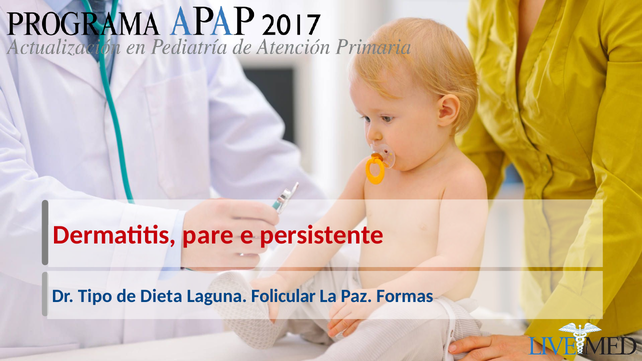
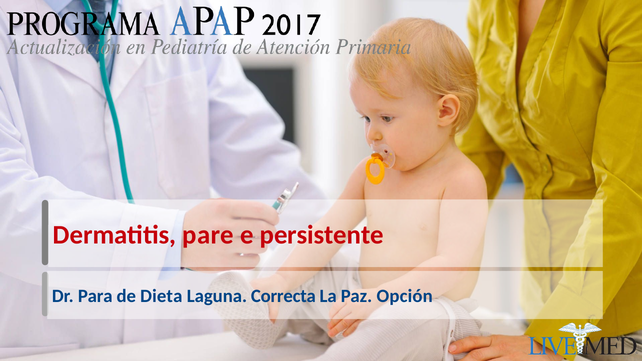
Tipo: Tipo -> Para (95, 296)
Folicular: Folicular -> Correcta (283, 296)
Formas: Formas -> Opción (405, 296)
